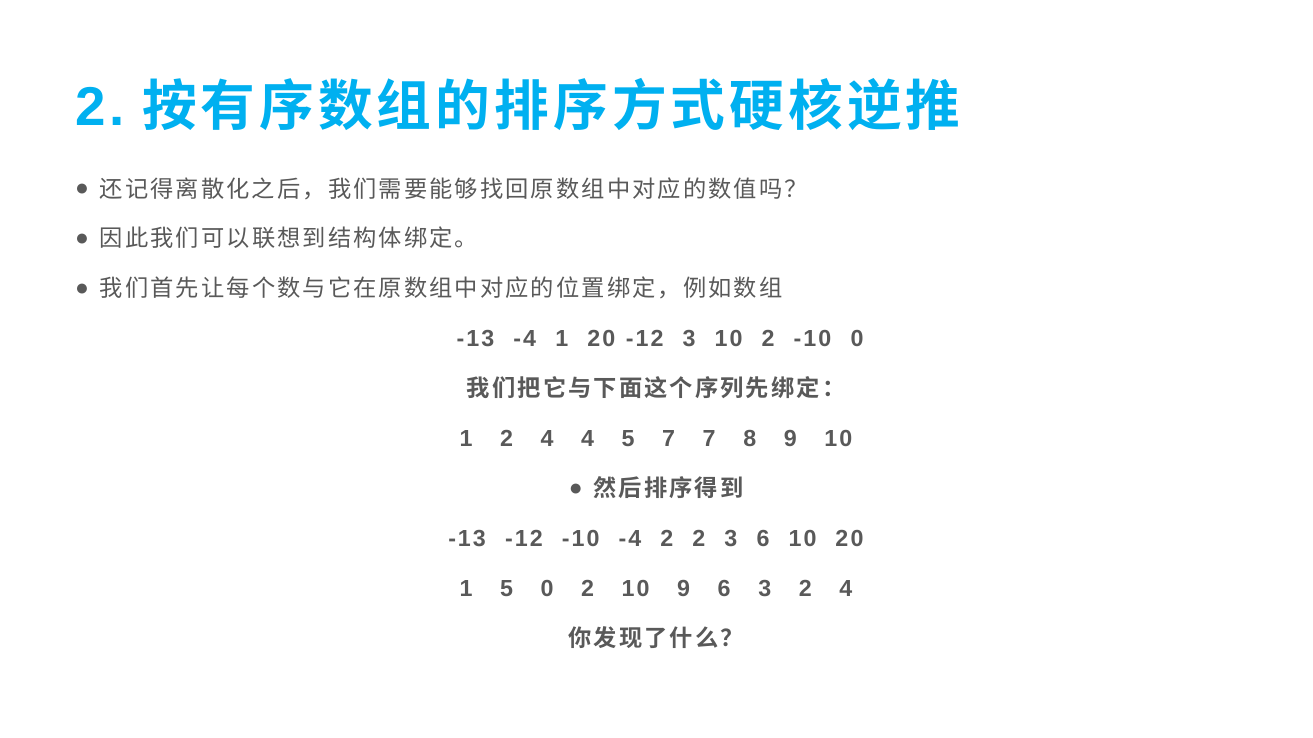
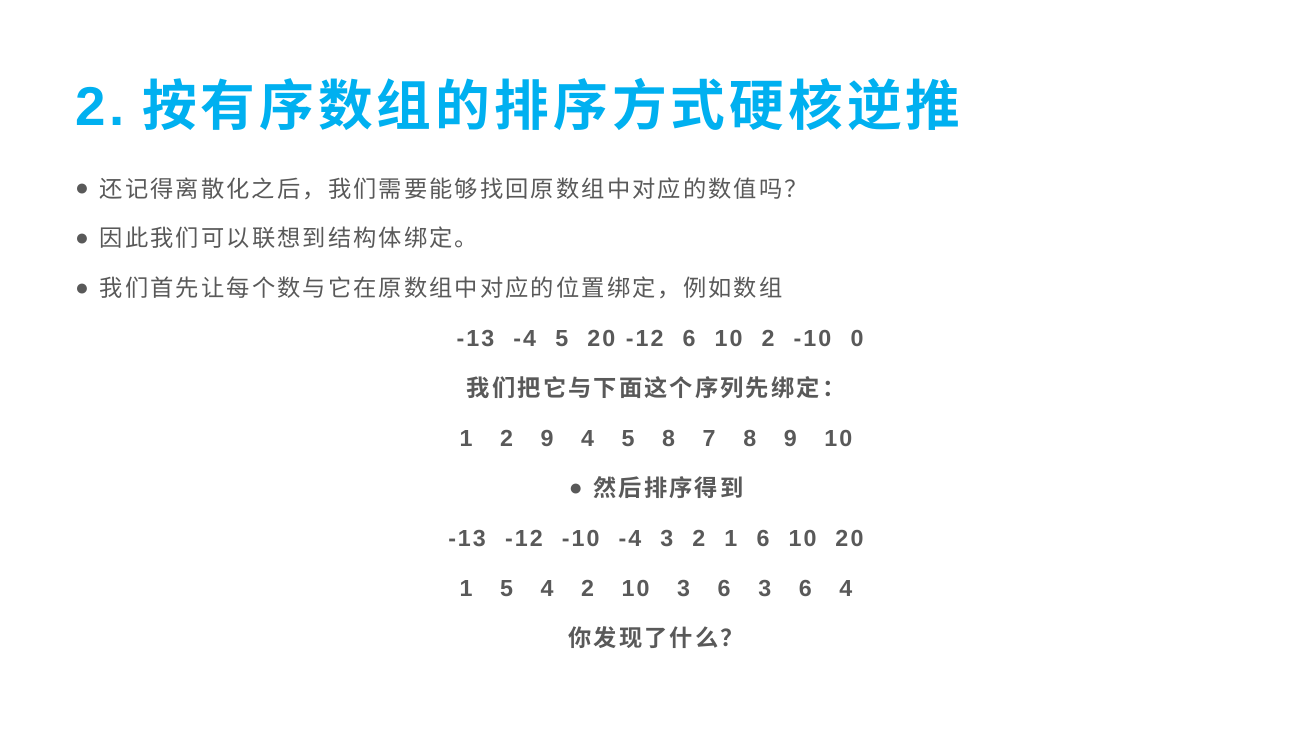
-4 1: 1 -> 5 (562, 339)
-12 3: 3 -> 6 (689, 339)
1 2 4: 4 -> 9 (547, 439)
5 7: 7 -> 8 (669, 439)
-4 2: 2 -> 3 (667, 539)
2 3: 3 -> 1 (731, 539)
5 0: 0 -> 4 (547, 589)
10 9: 9 -> 3 (684, 589)
6 3 2: 2 -> 6 (805, 589)
